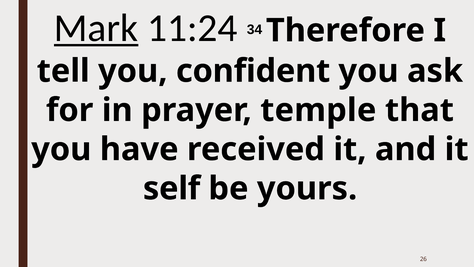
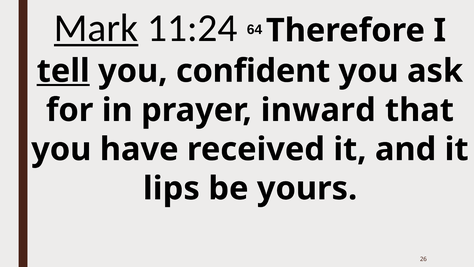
34: 34 -> 64 (255, 30)
tell underline: none -> present (63, 71)
temple: temple -> inward (318, 110)
self: self -> lips (171, 188)
